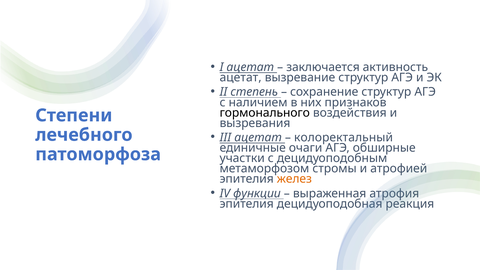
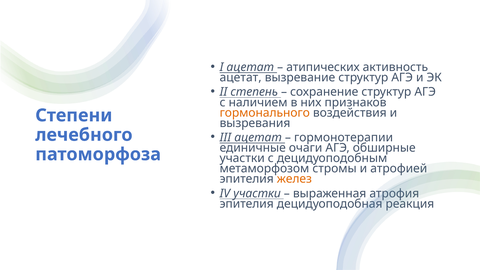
заключается: заключается -> атипических (323, 67)
гормонального colour: black -> orange (265, 113)
колоректальный: колоректальный -> гормонотерапии (344, 138)
IV функции: функции -> участки (257, 193)
